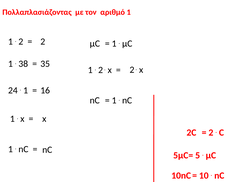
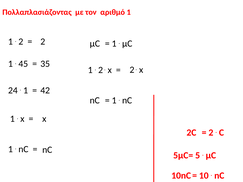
38: 38 -> 45 (23, 64)
16: 16 -> 42 (45, 90)
